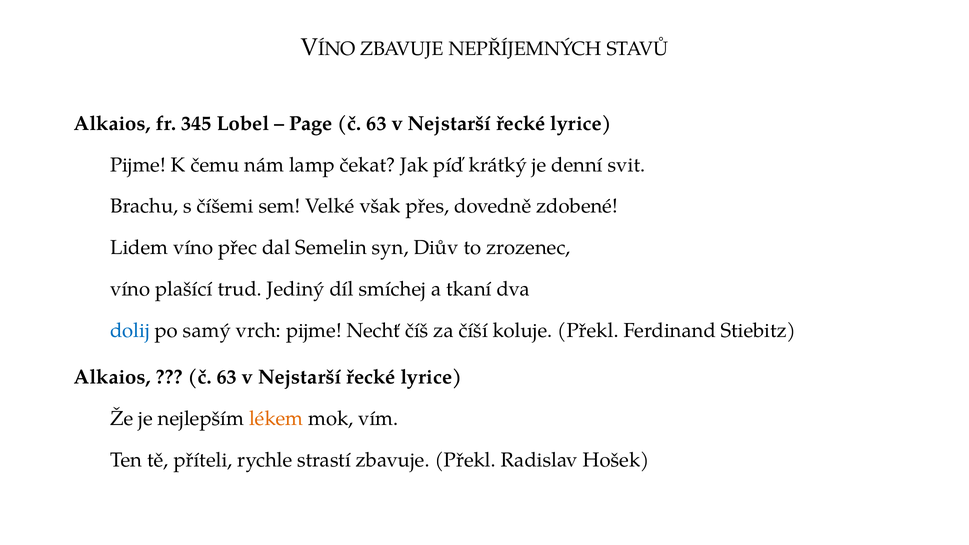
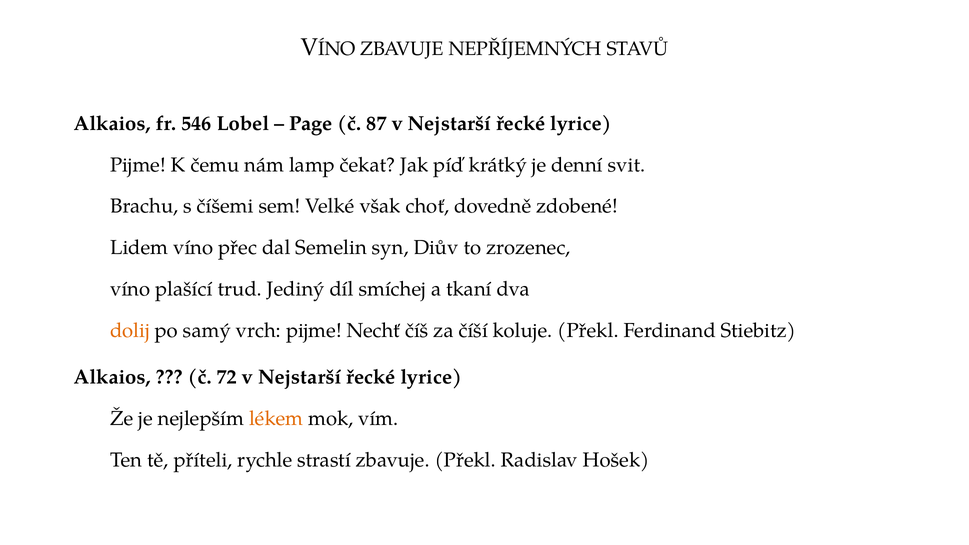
345: 345 -> 546 (196, 123)
Page č 63: 63 -> 87 (377, 123)
přes: přes -> choť (427, 206)
dolij colour: blue -> orange (130, 331)
63: 63 -> 72 (227, 377)
